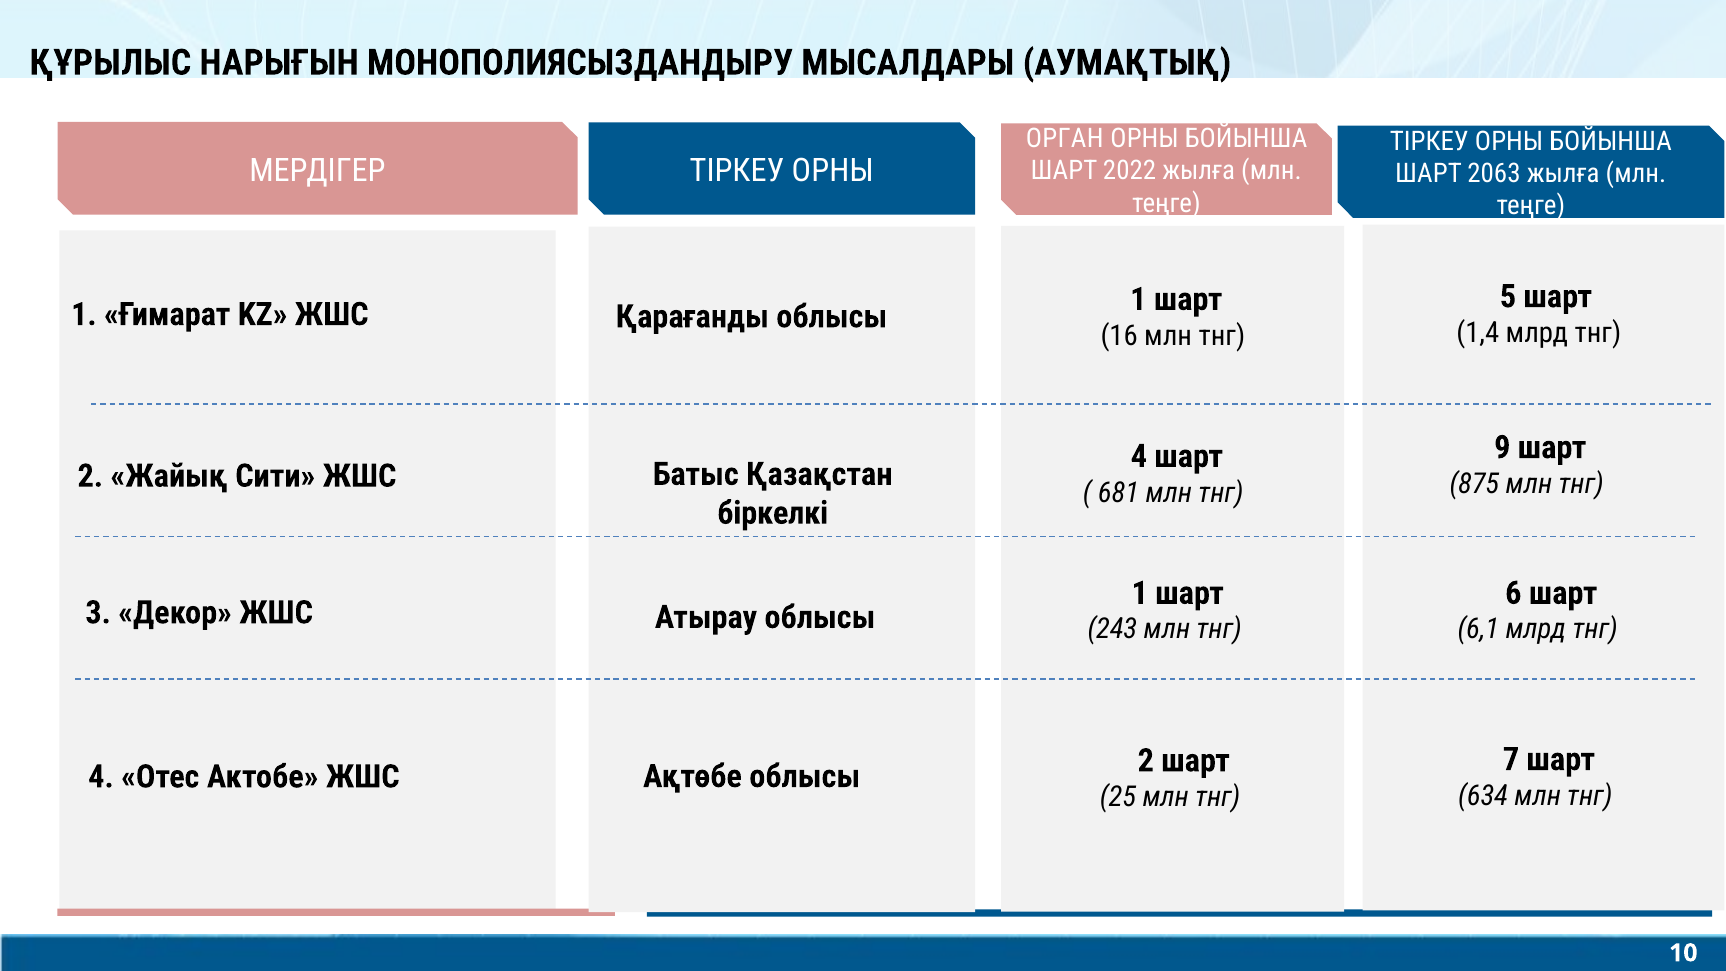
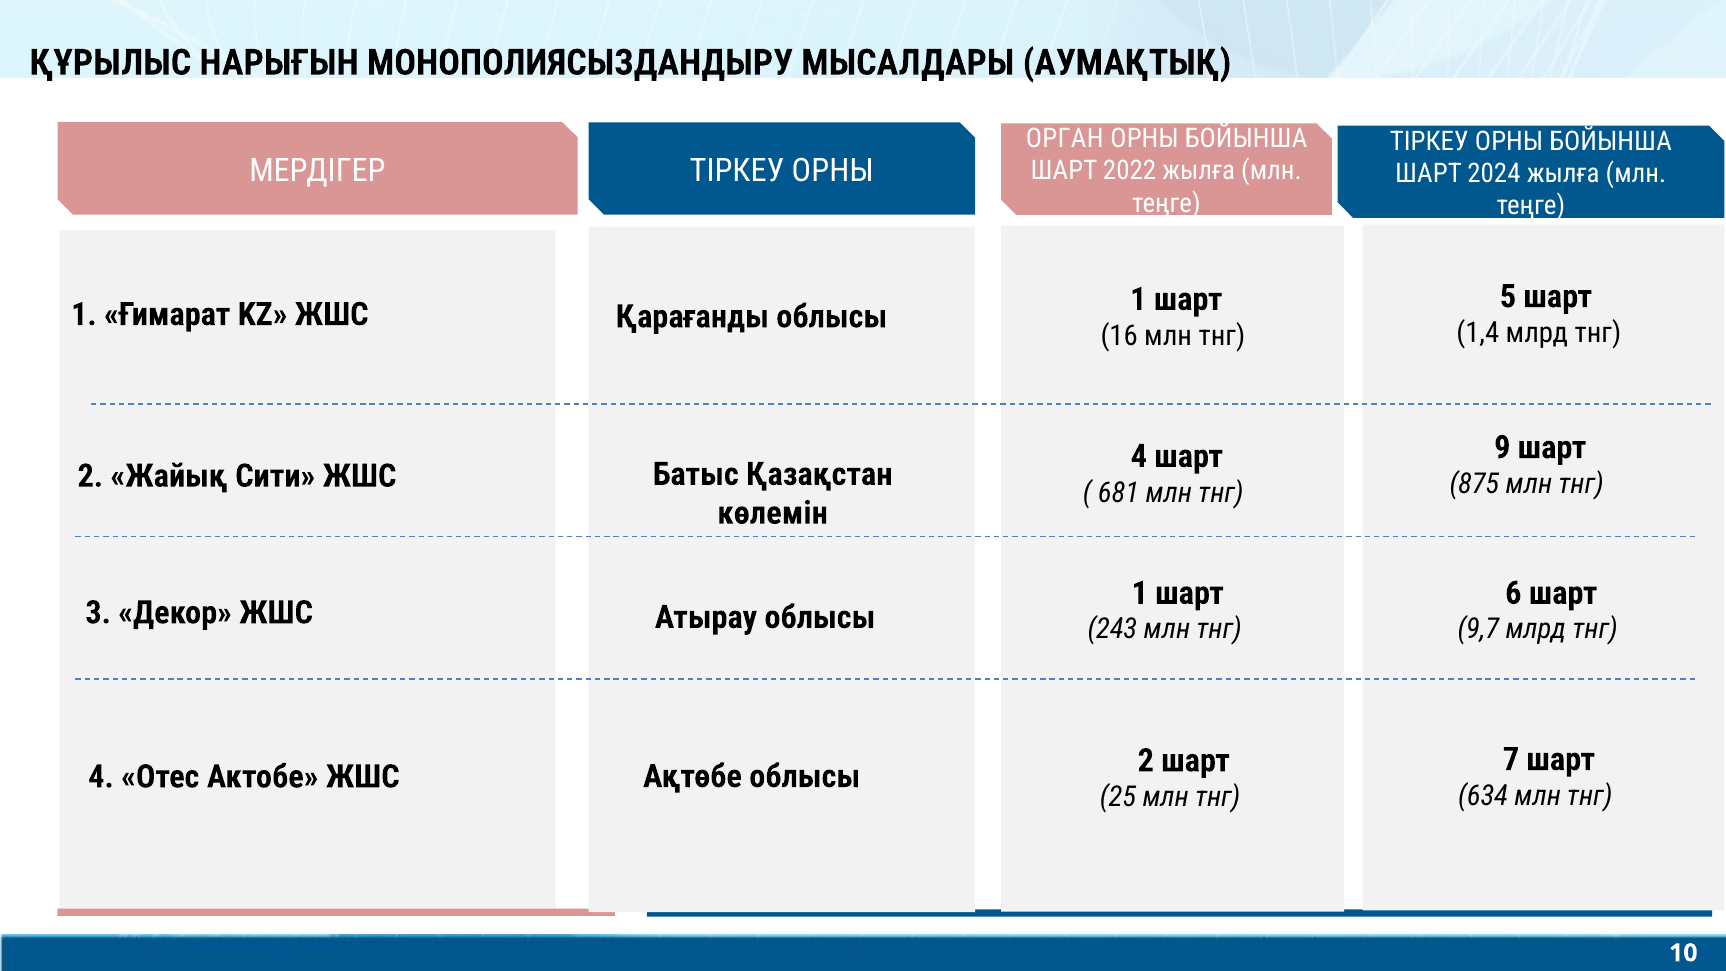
2063: 2063 -> 2024 (1494, 174)
біркелкі: біркелкі -> көлемін (773, 513)
6,1: 6,1 -> 9,7 (1478, 630)
